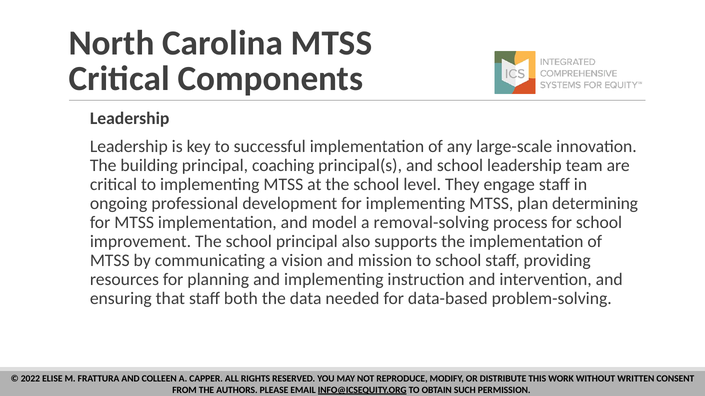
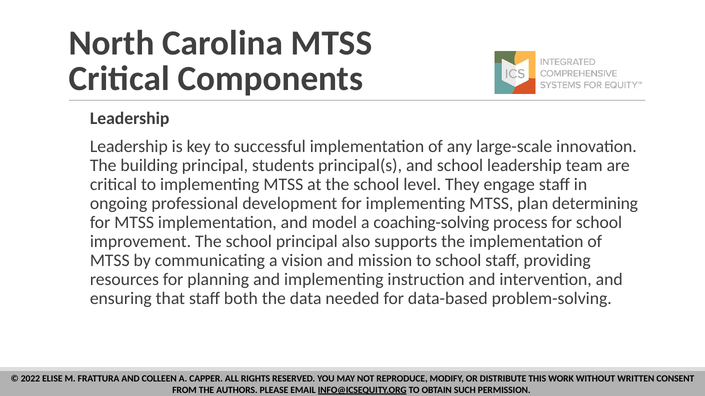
coaching: coaching -> students (283, 166)
removal-solving: removal-solving -> coaching-solving (431, 223)
